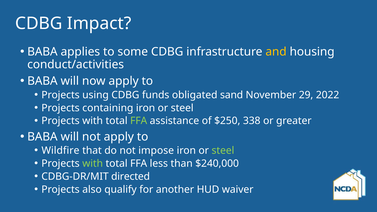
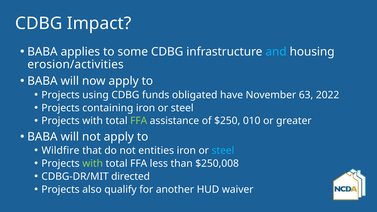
and colour: yellow -> light blue (276, 52)
conduct/activities: conduct/activities -> erosion/activities (76, 64)
sand: sand -> have (232, 95)
29: 29 -> 63 (306, 95)
338: 338 -> 010 (252, 121)
impose: impose -> entities (156, 151)
steel colour: light green -> light blue (223, 151)
$240,000: $240,000 -> $250,008 (217, 164)
